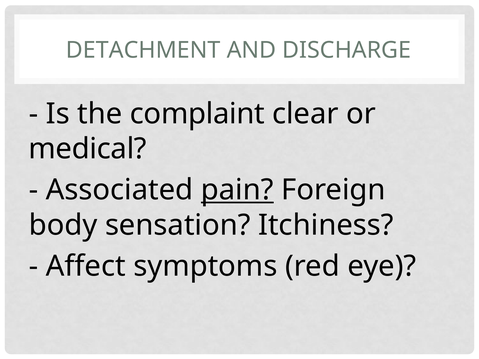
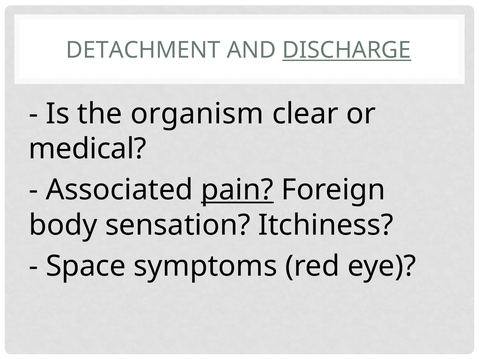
DISCHARGE underline: none -> present (347, 50)
complaint: complaint -> organism (197, 114)
Affect: Affect -> Space (86, 266)
